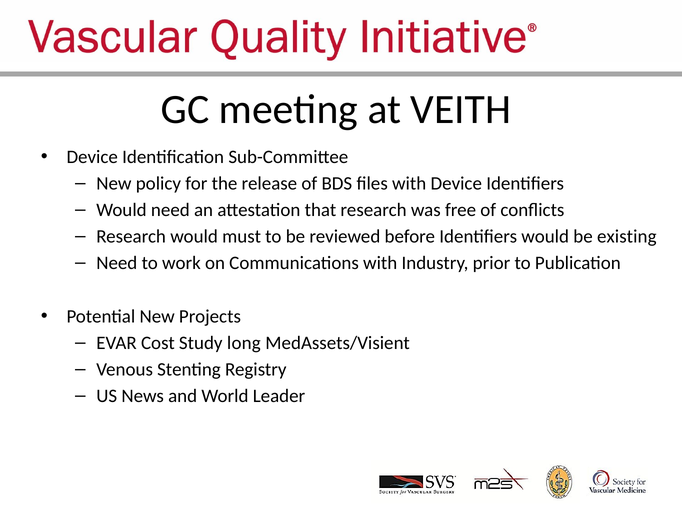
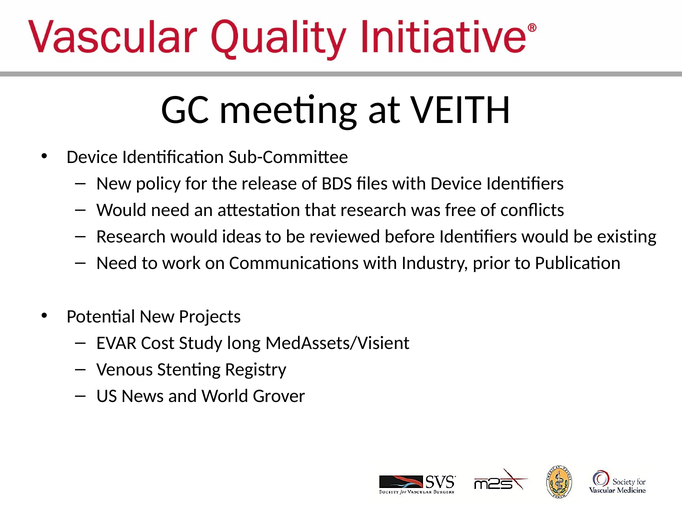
must: must -> ideas (242, 236)
Leader: Leader -> Grover (279, 396)
